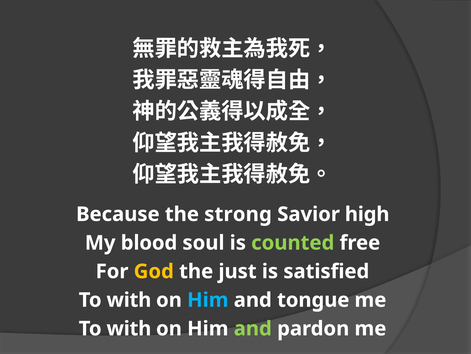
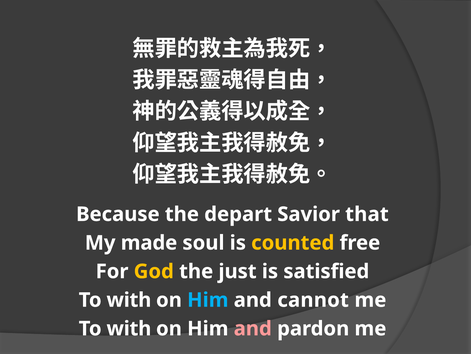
strong: strong -> depart (238, 214)
high: high -> that (367, 214)
blood: blood -> made (149, 242)
counted colour: light green -> yellow (293, 242)
tongue: tongue -> cannot (313, 299)
and colour: light green -> pink (253, 328)
